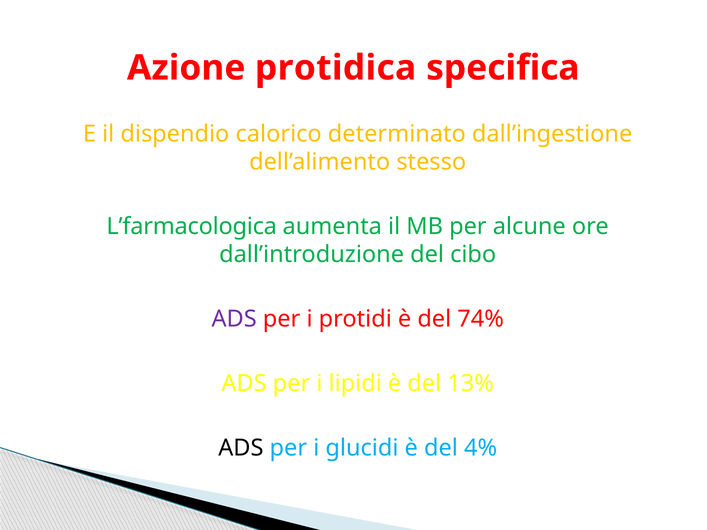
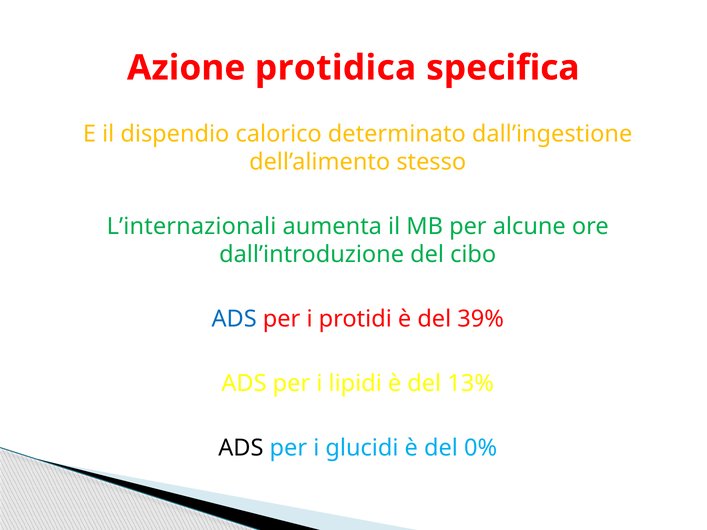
L’farmacologica: L’farmacologica -> L’internazionali (192, 227)
ADS colour: purple -> blue (234, 319)
74%: 74% -> 39% (481, 319)
4%: 4% -> 0% (481, 448)
